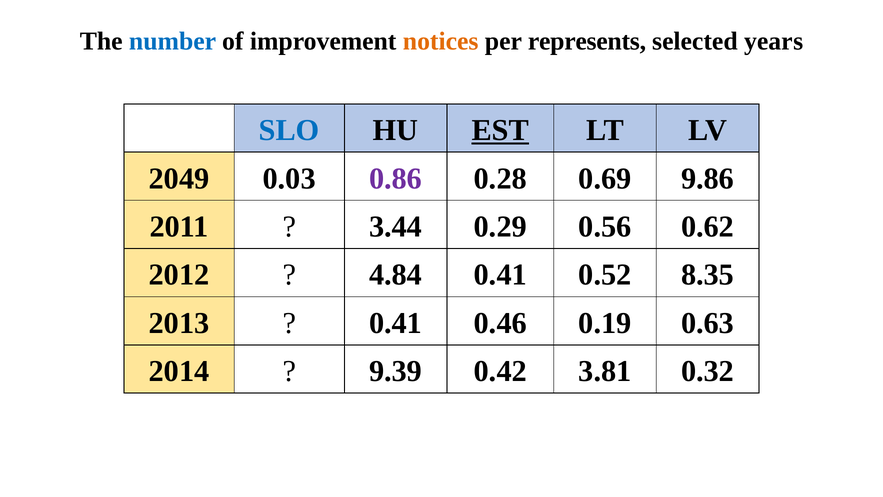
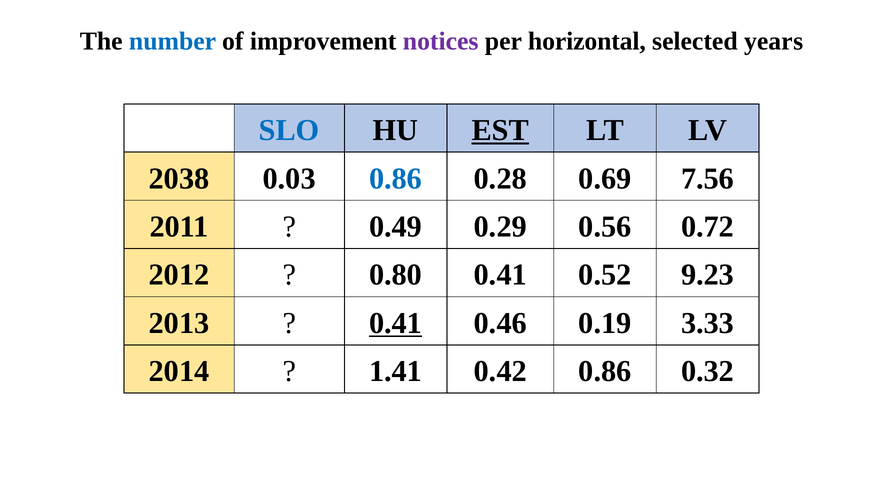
notices colour: orange -> purple (441, 41)
represents: represents -> horizontal (587, 41)
2049: 2049 -> 2038 (179, 178)
0.86 colour: purple -> blue (396, 178)
9.86: 9.86 -> 7.56 (708, 178)
3.44: 3.44 -> 0.49 (396, 227)
0.62: 0.62 -> 0.72 (708, 227)
4.84: 4.84 -> 0.80 (396, 275)
8.35: 8.35 -> 9.23 (708, 275)
0.41 underline: none -> present (396, 323)
0.63: 0.63 -> 3.33 (708, 323)
9.39: 9.39 -> 1.41 (396, 371)
0.42 3.81: 3.81 -> 0.86 (605, 371)
